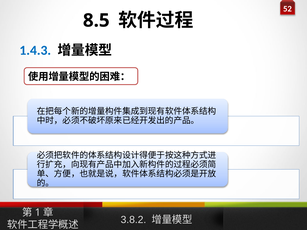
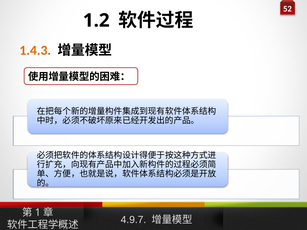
8.5: 8.5 -> 1.2 (96, 20)
1.4.3 colour: blue -> orange (35, 50)
3.8.2: 3.8.2 -> 4.9.7 (133, 220)
